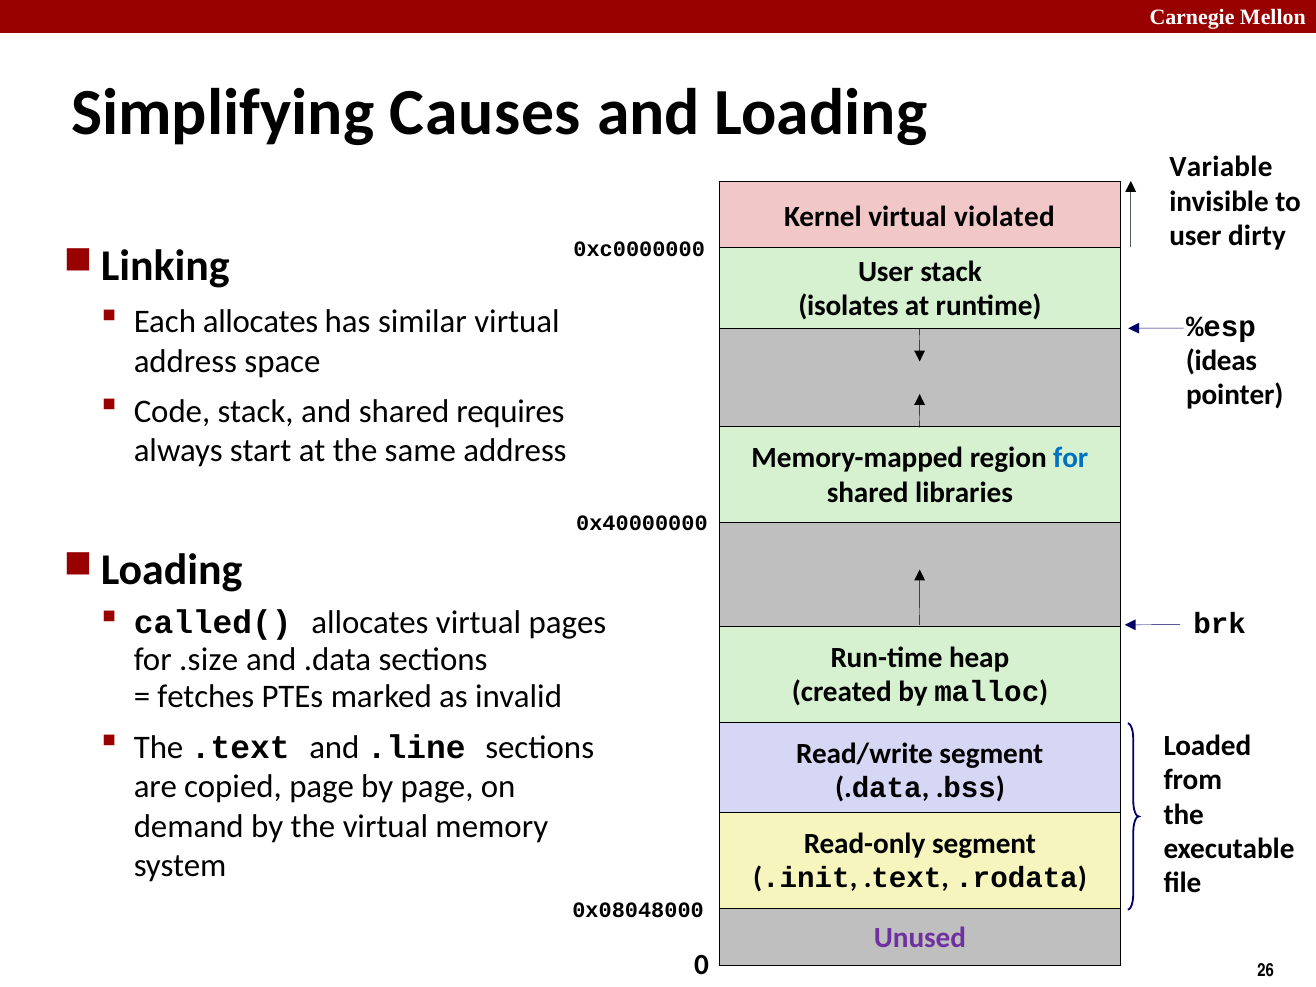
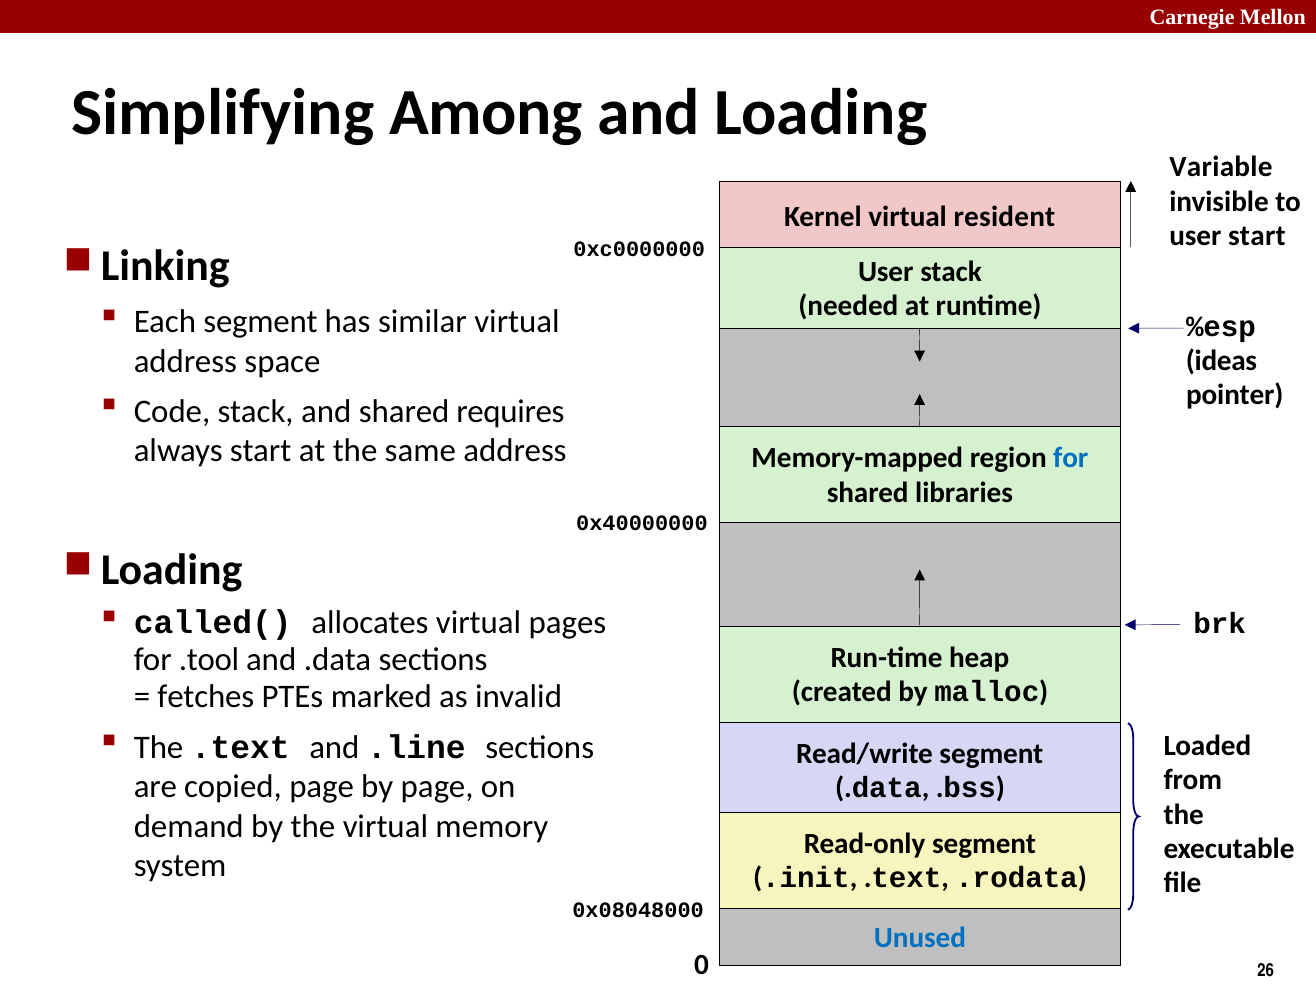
Causes: Causes -> Among (486, 113)
violated: violated -> resident (1004, 217)
user dirty: dirty -> start (1257, 236)
isolates: isolates -> needed (848, 306)
Each allocates: allocates -> segment (260, 322)
.size: .size -> .tool (209, 660)
Unused colour: purple -> blue (920, 938)
